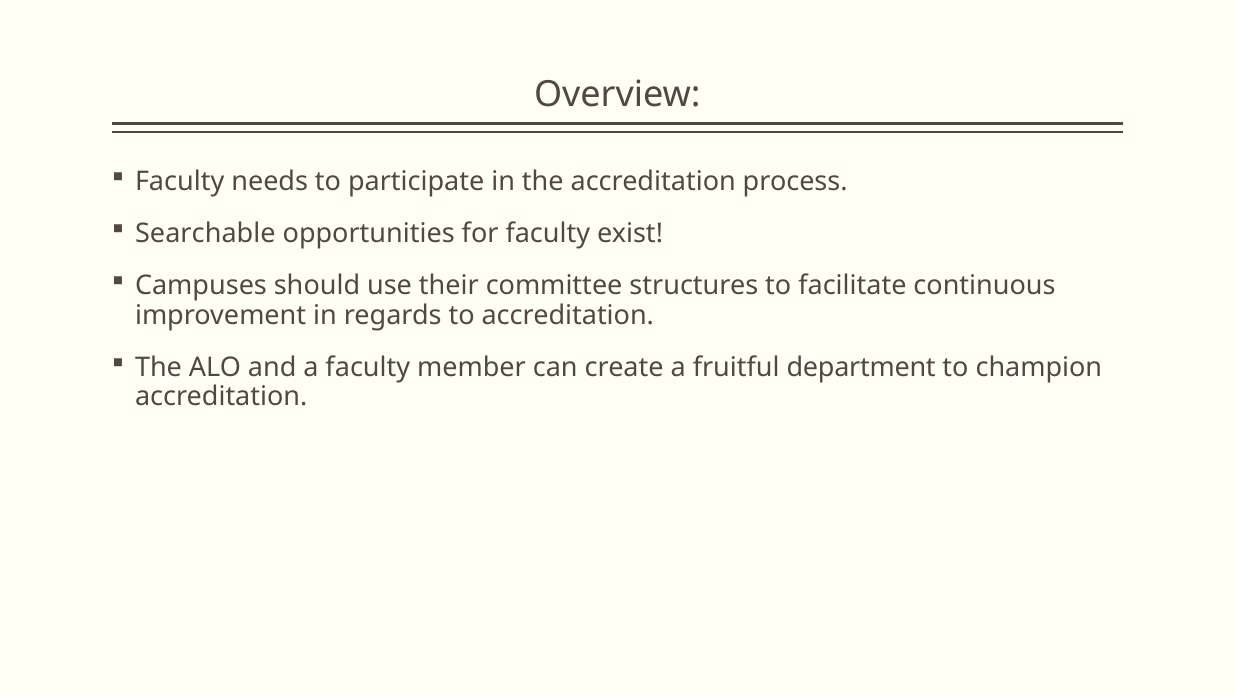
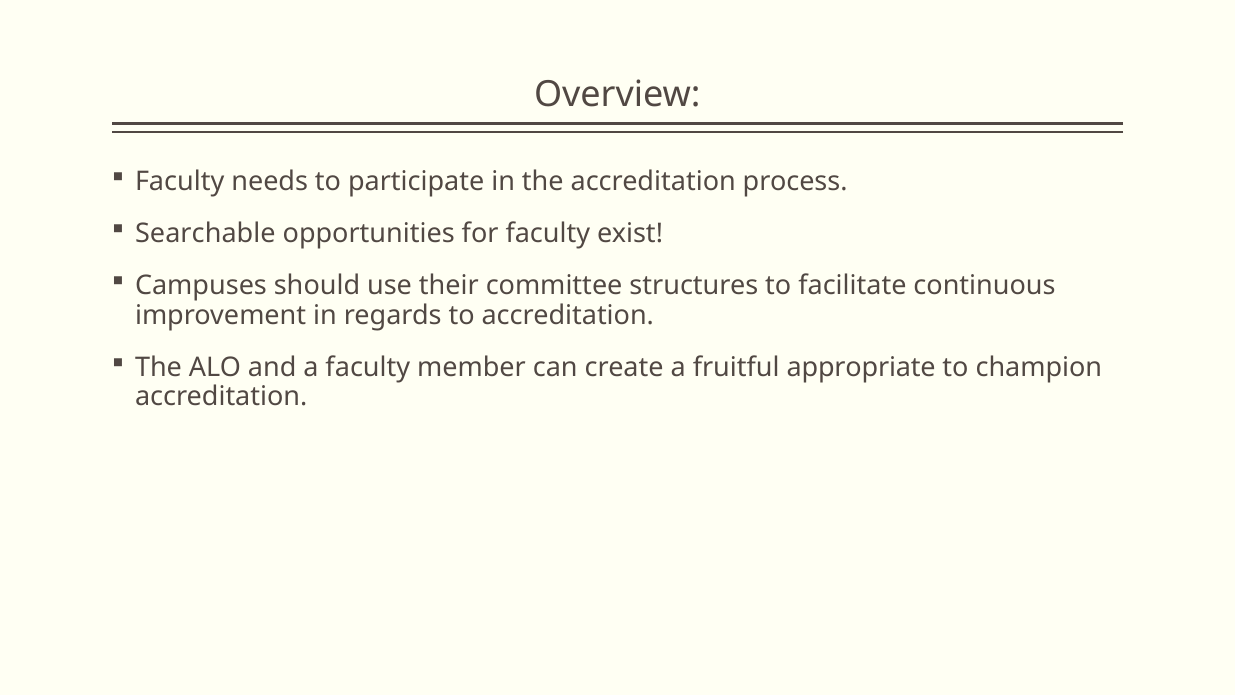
department: department -> appropriate (861, 367)
